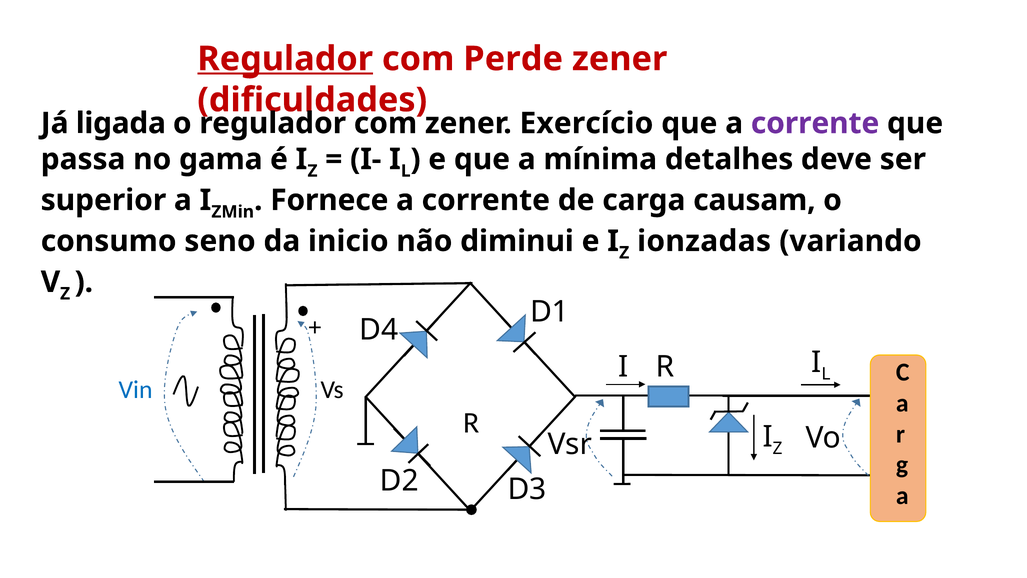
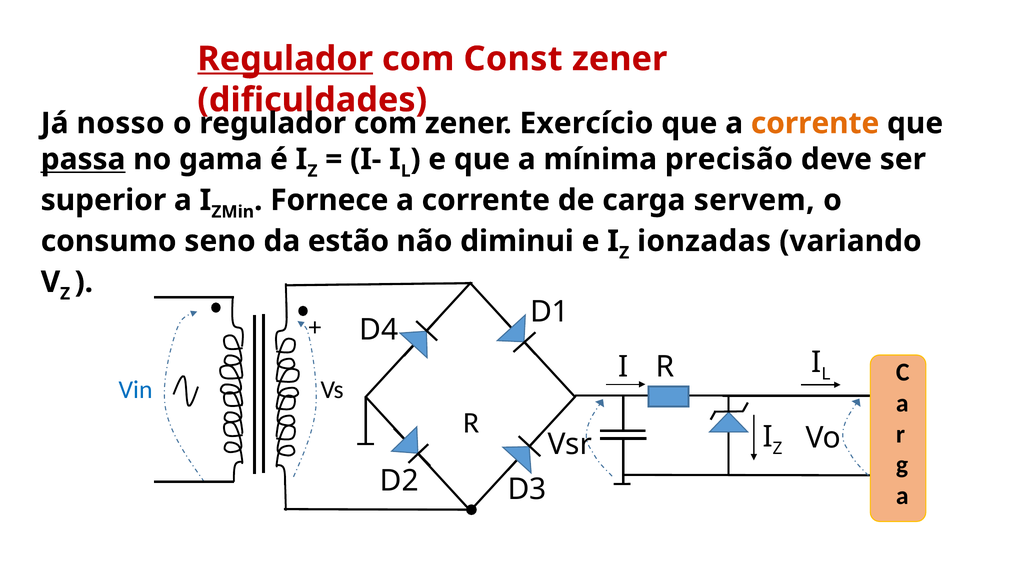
Perde: Perde -> Const (513, 59)
ligada: ligada -> nosso (121, 123)
corrente colour: purple -> orange (815, 123)
passa underline: none -> present (83, 159)
detalhes: detalhes -> precisão (729, 159)
causam: causam -> servem (754, 200)
inicio: inicio -> estão (348, 241)
